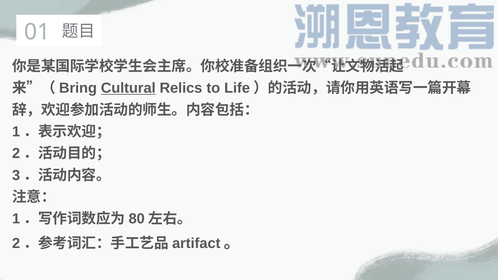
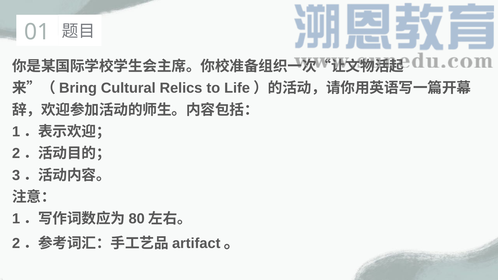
Cultural underline: present -> none (128, 88)
